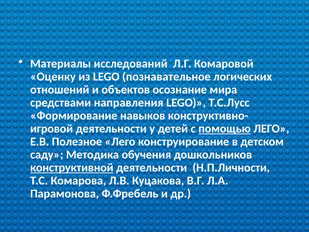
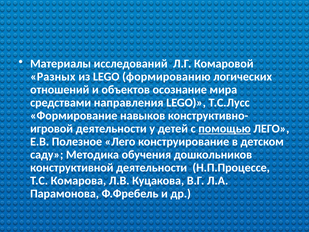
Оценку: Оценку -> Разных (53, 77)
познавательное: познавательное -> формированию (166, 77)
конструктивной underline: present -> none (72, 168)
Н.П.Личности: Н.П.Личности -> Н.П.Процессе (231, 168)
